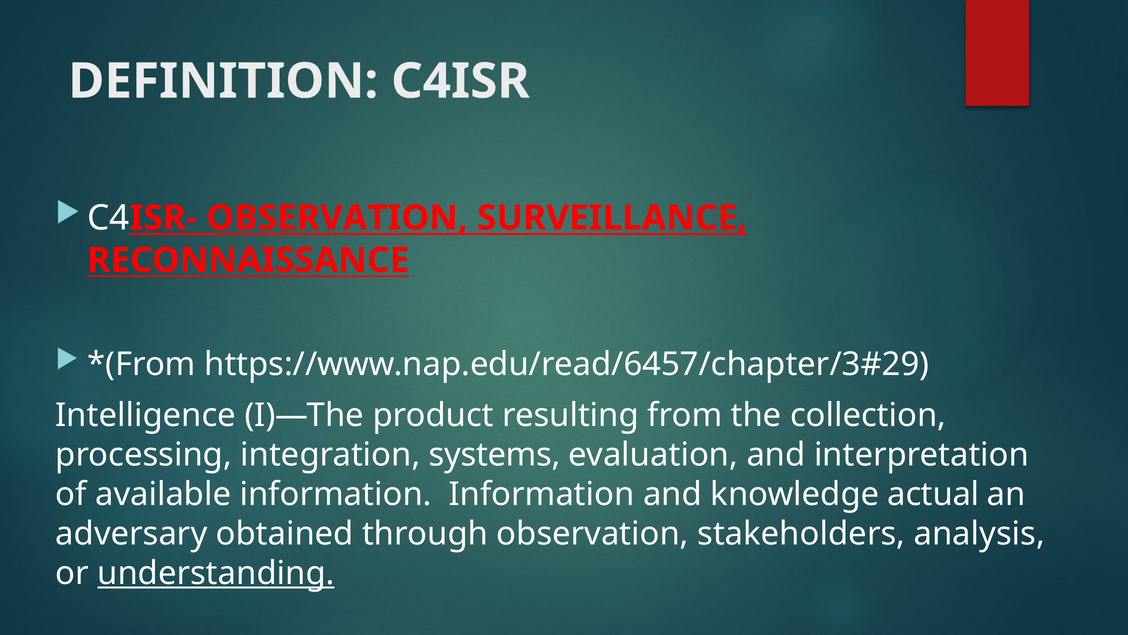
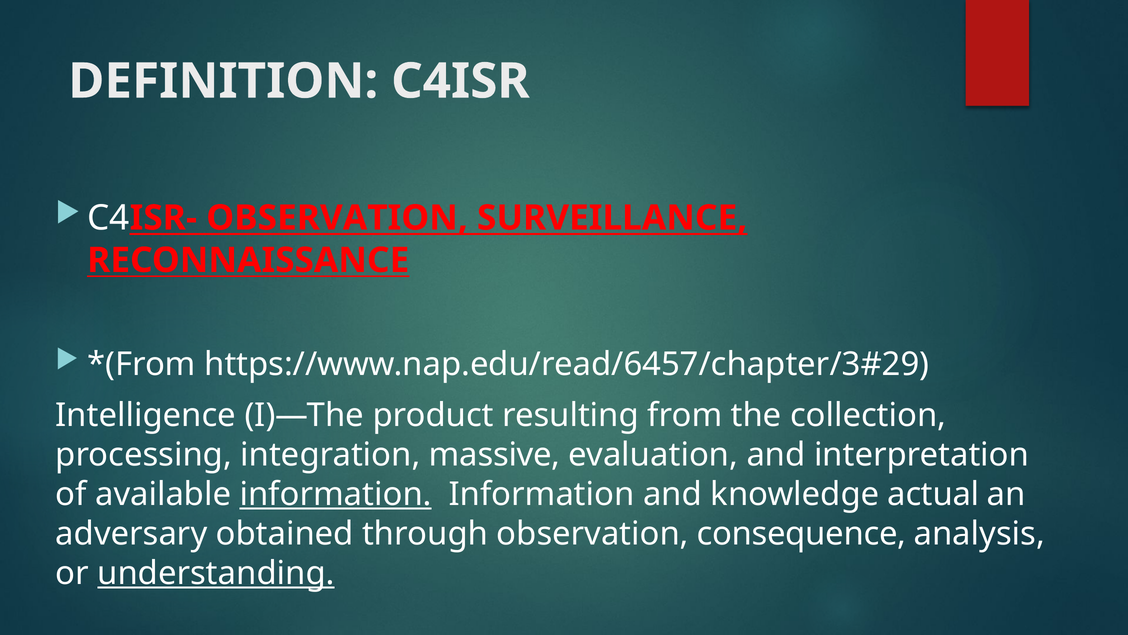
systems: systems -> massive (495, 455)
information underline: none -> present (336, 494)
stakeholders: stakeholders -> consequence (801, 534)
